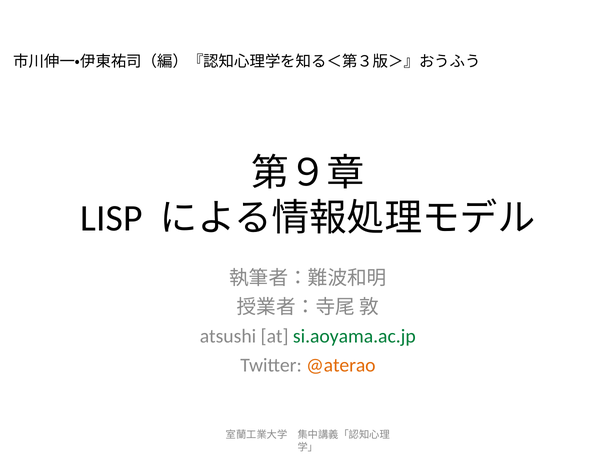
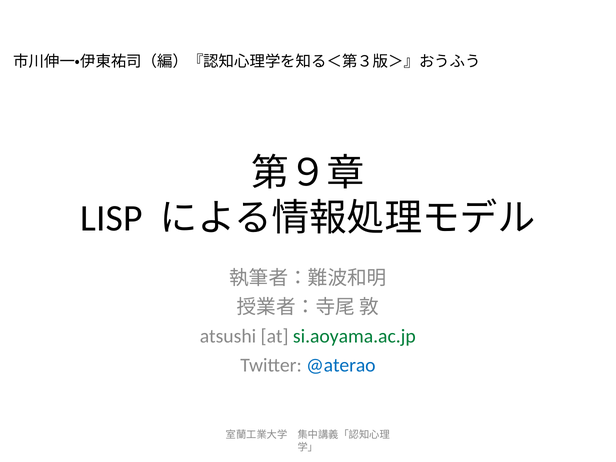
@aterao colour: orange -> blue (341, 365)
